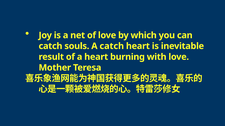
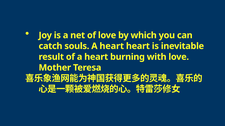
souls A catch: catch -> heart (112, 46)
